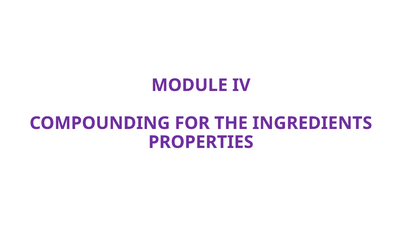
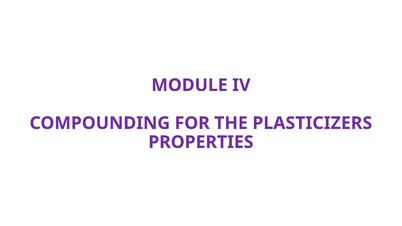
INGREDIENTS: INGREDIENTS -> PLASTICIZERS (312, 123)
